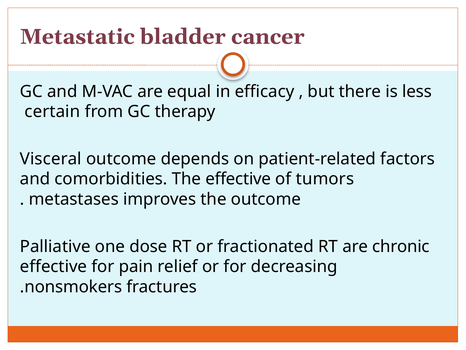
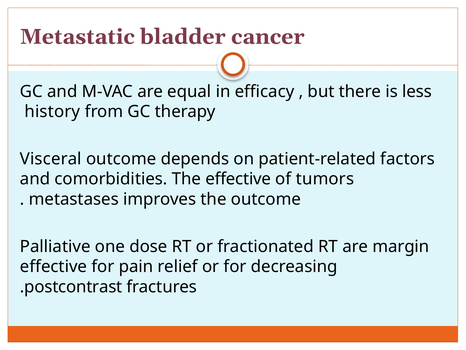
certain: certain -> history (52, 112)
chronic: chronic -> margin (401, 246)
nonsmokers: nonsmokers -> postcontrast (73, 286)
